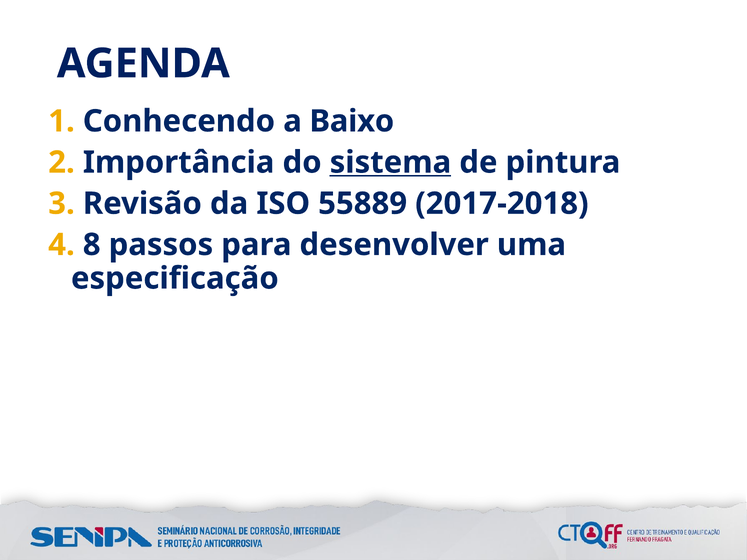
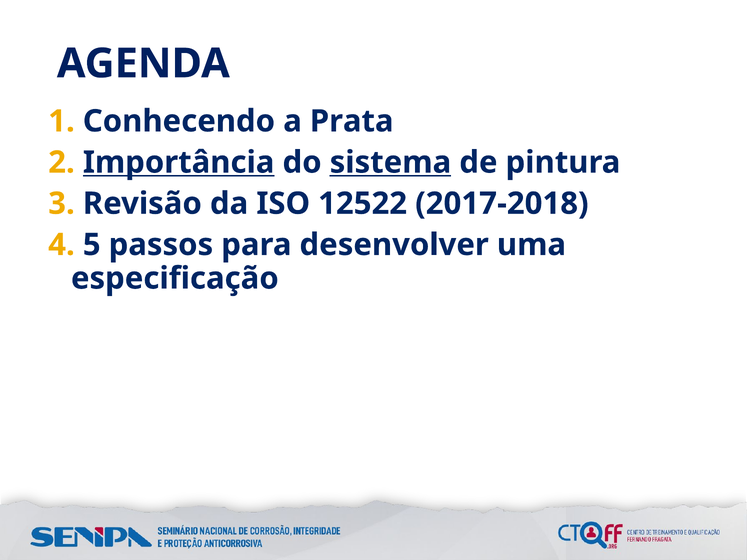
Baixo: Baixo -> Prata (352, 121)
Importância underline: none -> present (179, 162)
55889: 55889 -> 12522 (363, 204)
8: 8 -> 5 (92, 245)
